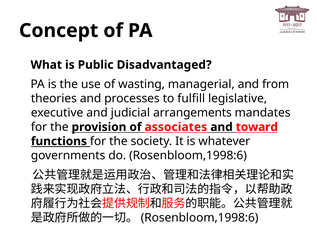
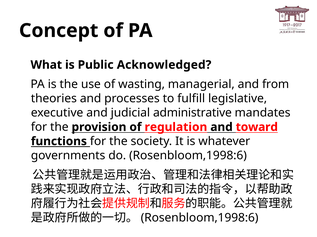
Disadvantaged: Disadvantaged -> Acknowledged (164, 65)
arrangements: arrangements -> administrative (192, 113)
associates: associates -> regulation (176, 127)
